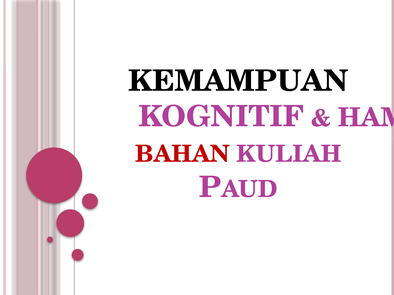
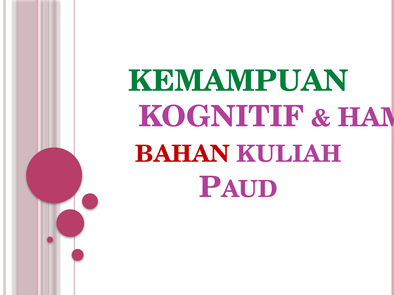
KEMAMPUAN colour: black -> green (238, 81)
